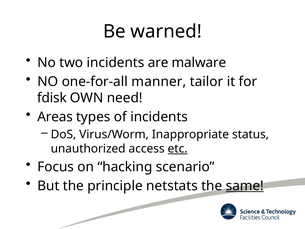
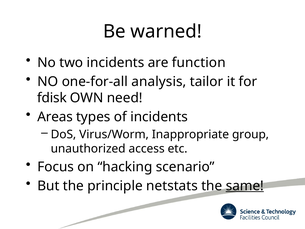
malware: malware -> function (199, 63)
manner: manner -> analysis (159, 82)
status: status -> group (250, 134)
etc underline: present -> none (178, 149)
